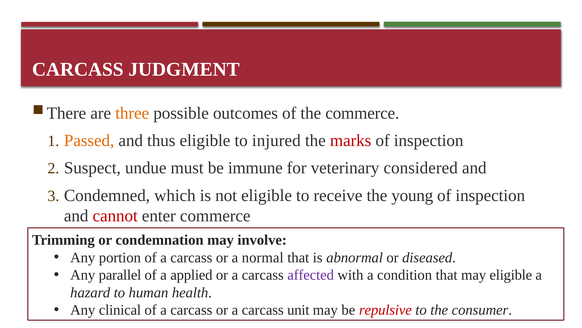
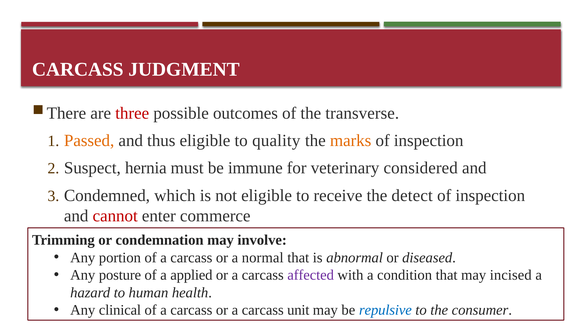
three colour: orange -> red (132, 113)
the commerce: commerce -> transverse (362, 113)
injured: injured -> quality (276, 140)
marks colour: red -> orange (351, 140)
undue: undue -> hernia (146, 168)
young: young -> detect (412, 195)
parallel: parallel -> posture (120, 275)
may eligible: eligible -> incised (511, 275)
repulsive colour: red -> blue (385, 310)
